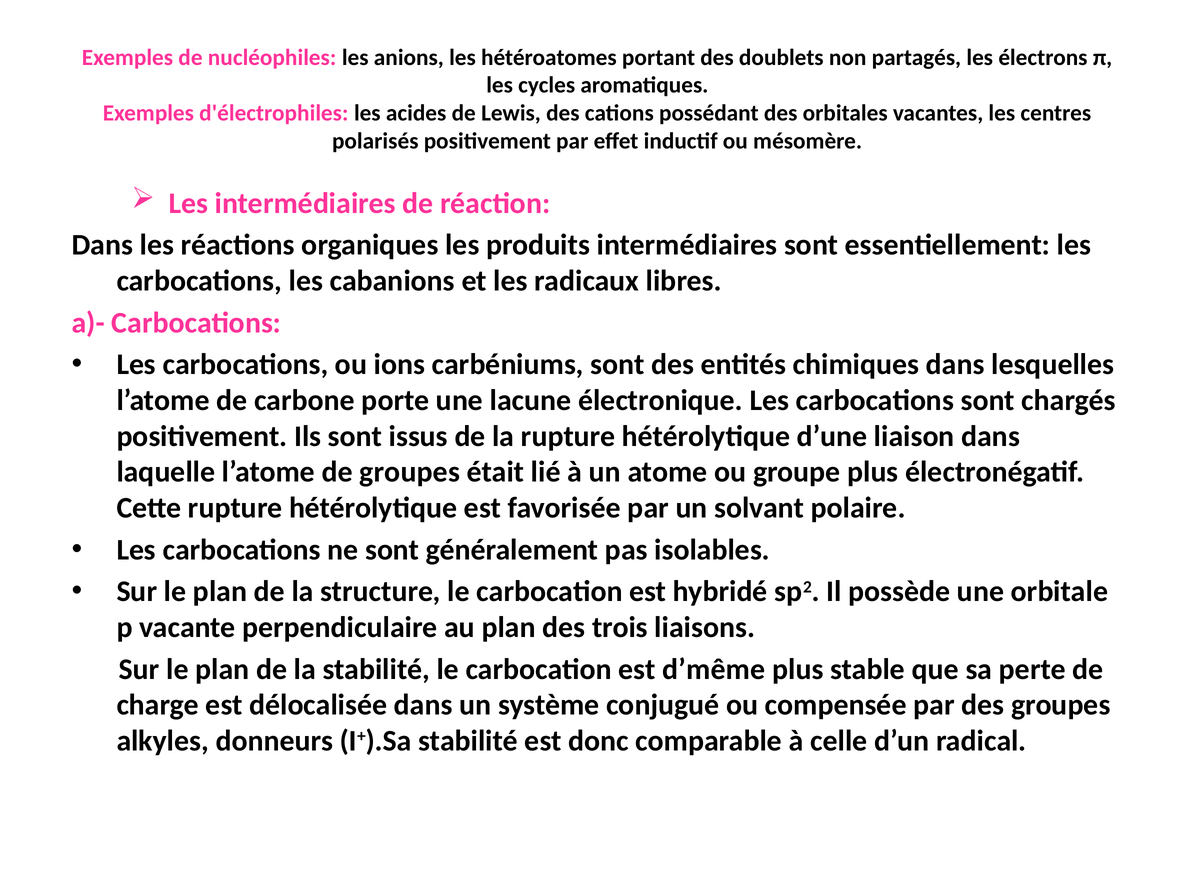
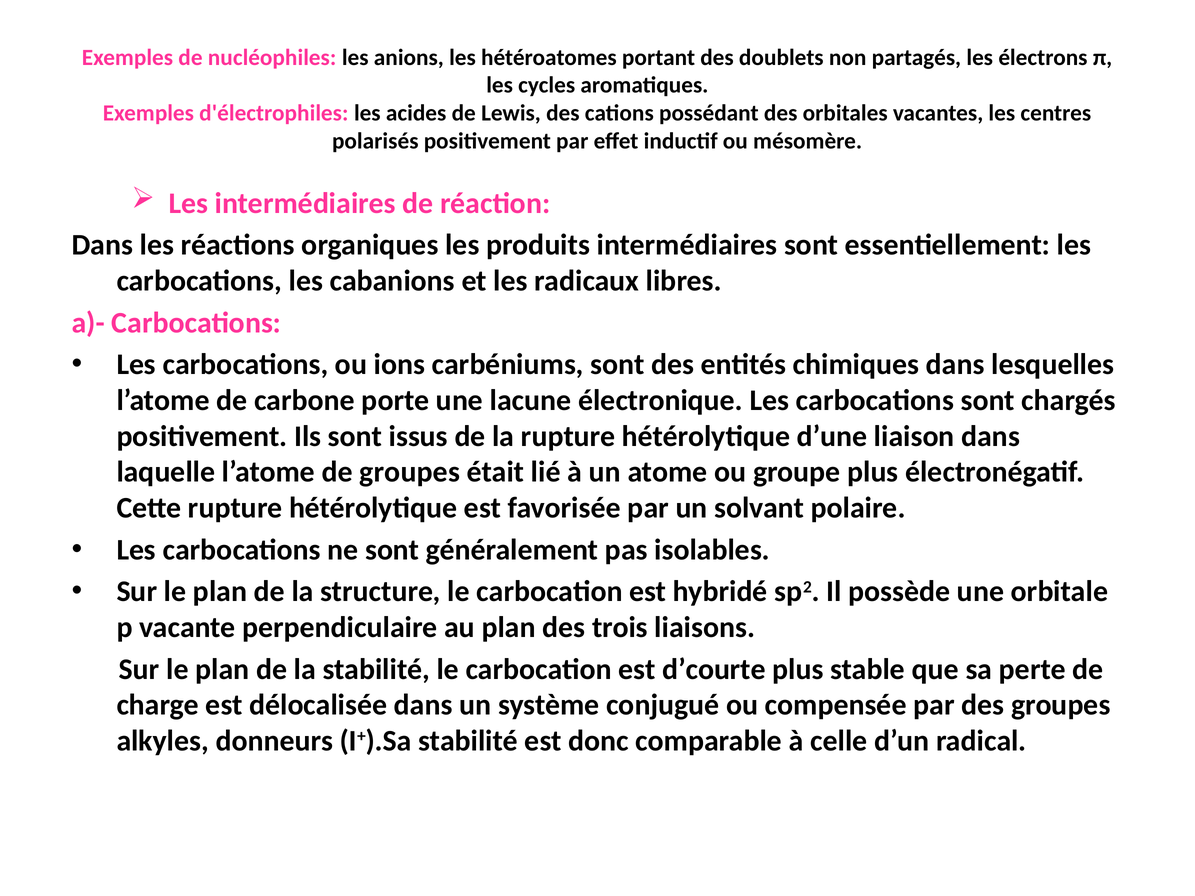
d’même: d’même -> d’courte (714, 669)
